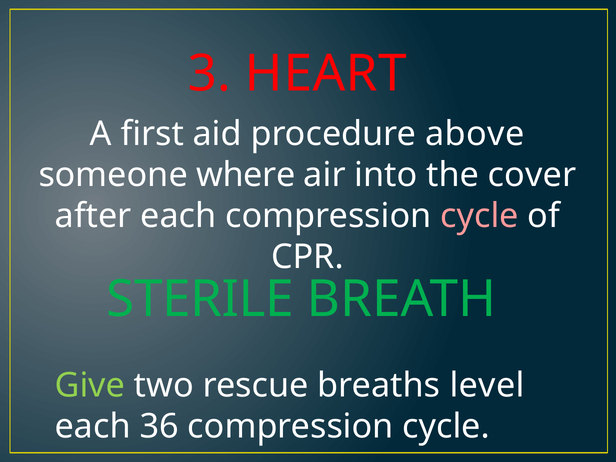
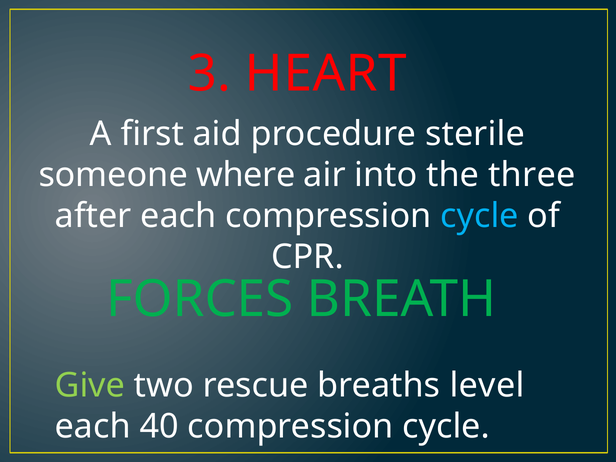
above: above -> sterile (475, 134)
cover: cover -> three (532, 175)
cycle colour: pink -> light blue (479, 216)
STERILE: STERILE -> FORCES (200, 299)
36: 36 -> 40 (159, 426)
